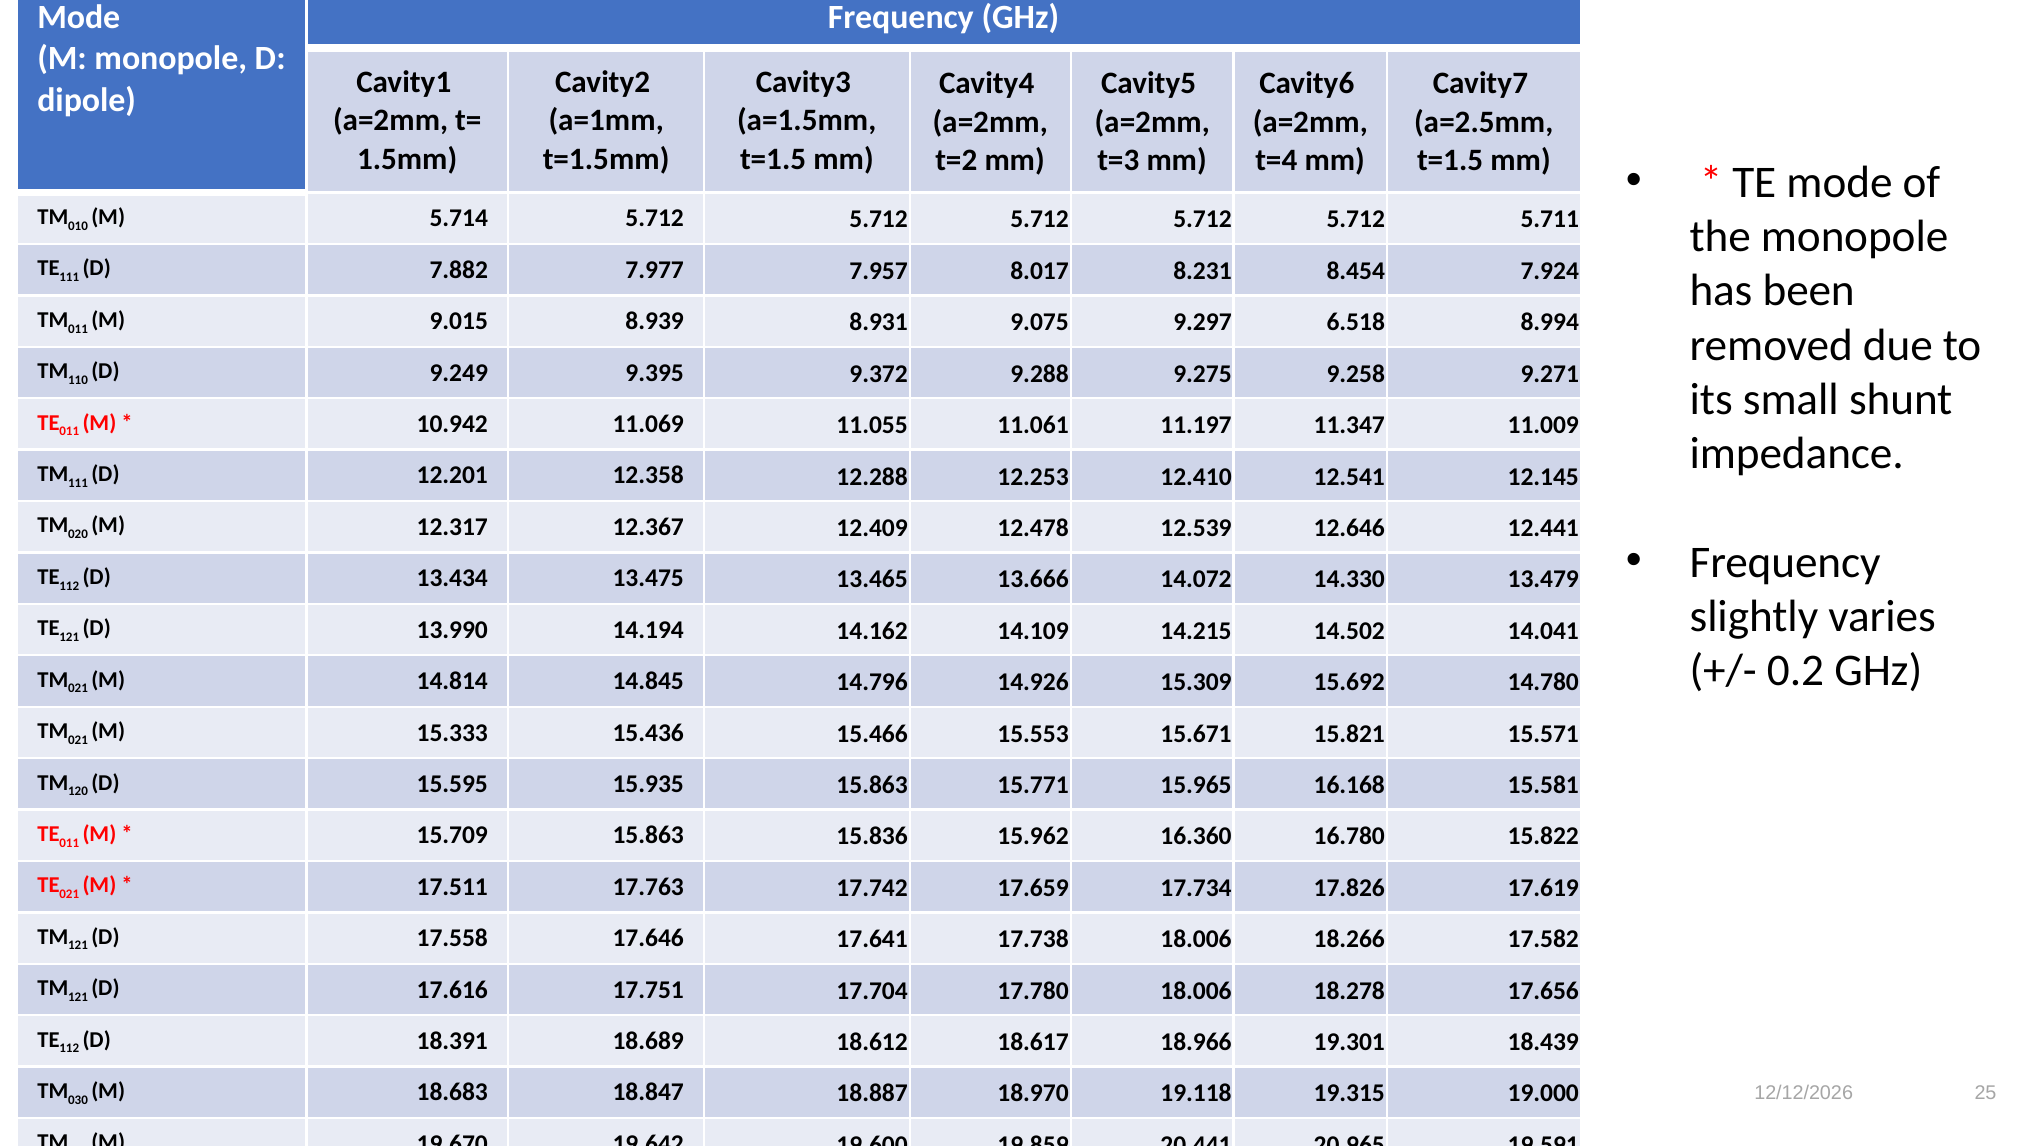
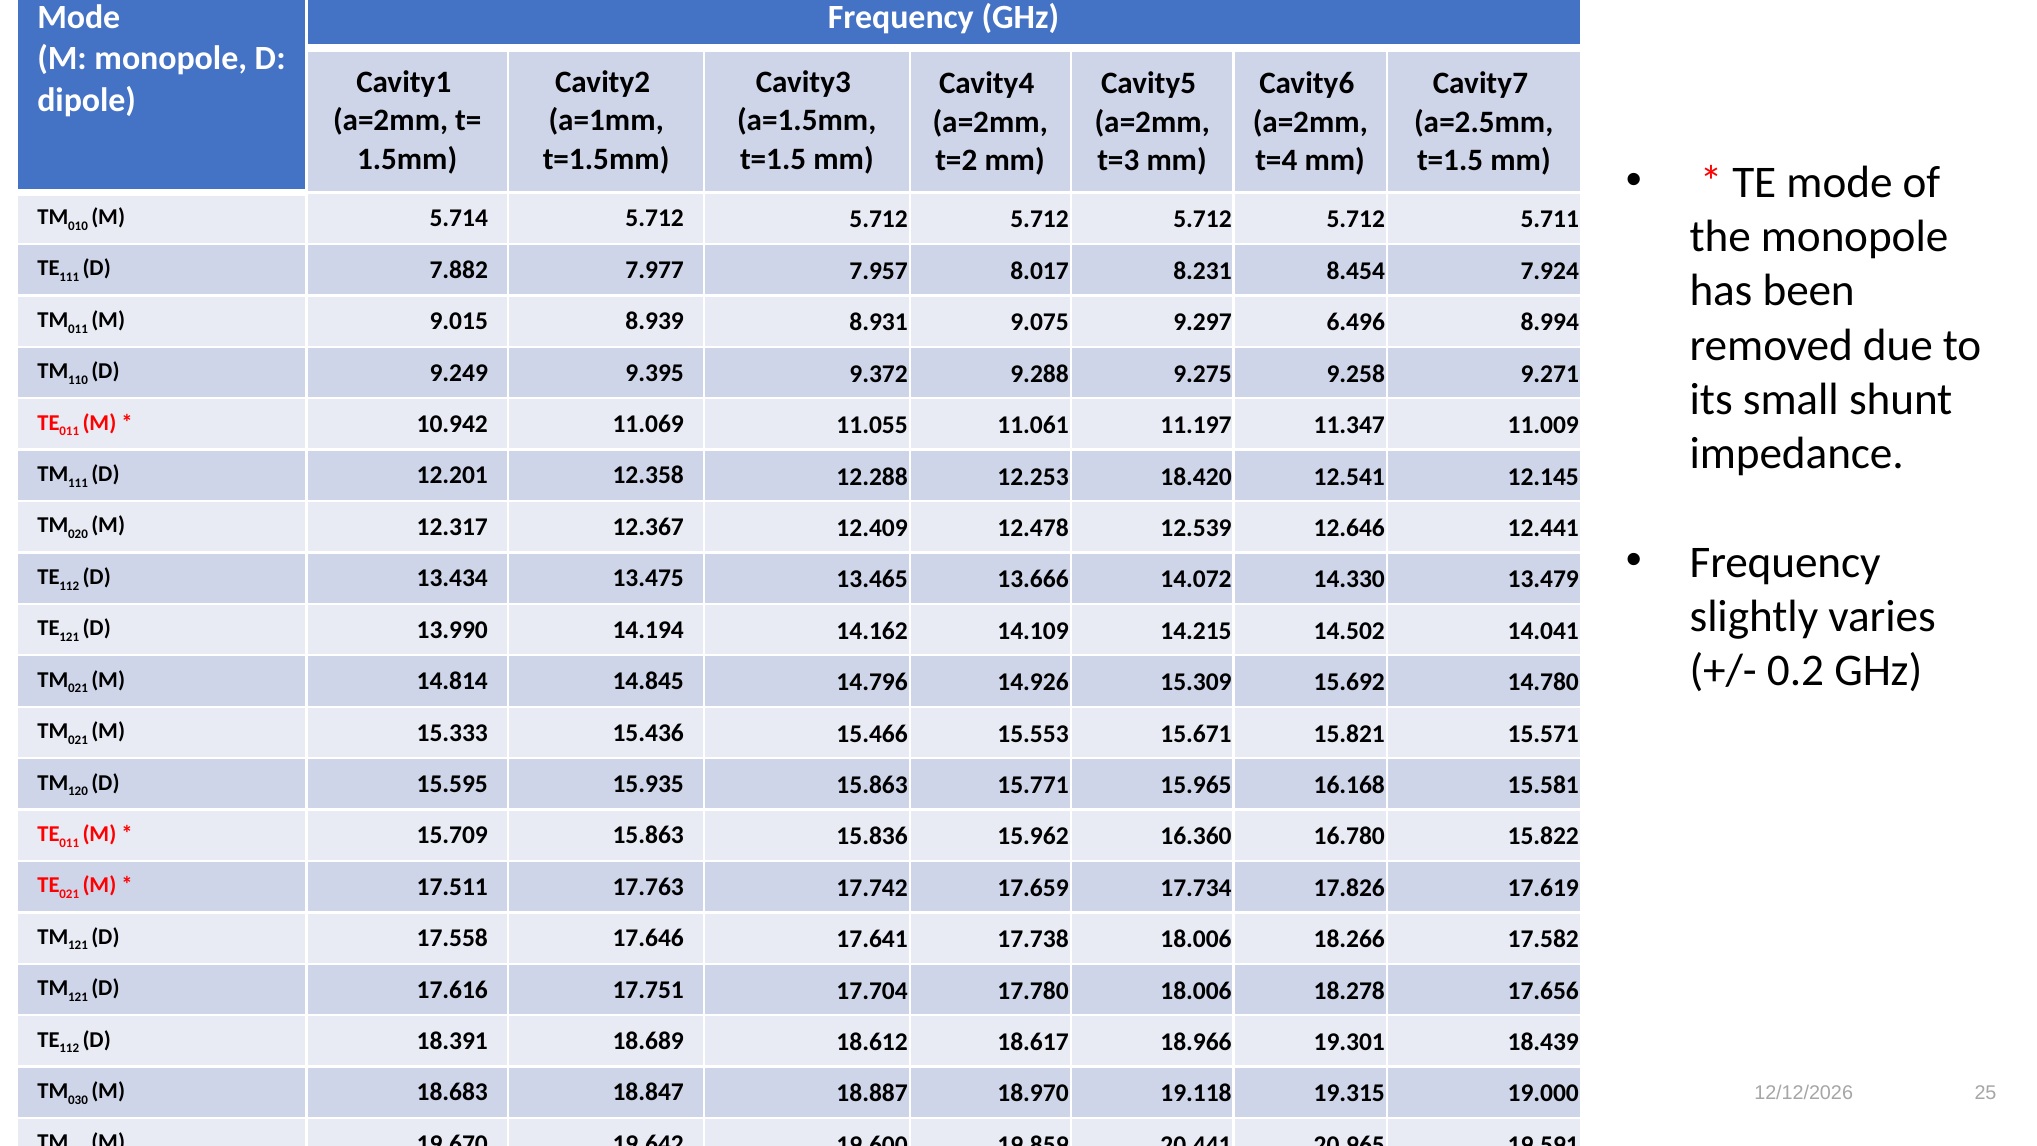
6.518: 6.518 -> 6.496 (1356, 322)
12.410: 12.410 -> 18.420 (1196, 477)
